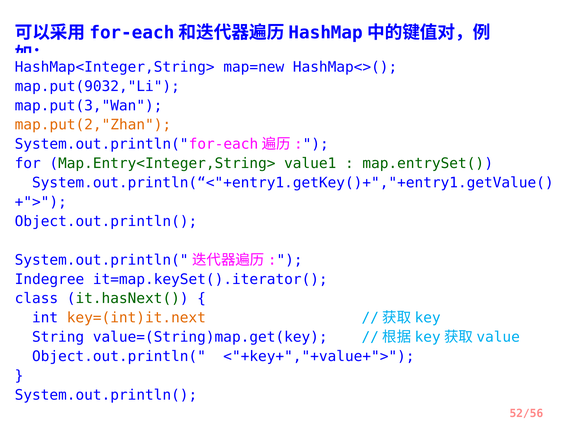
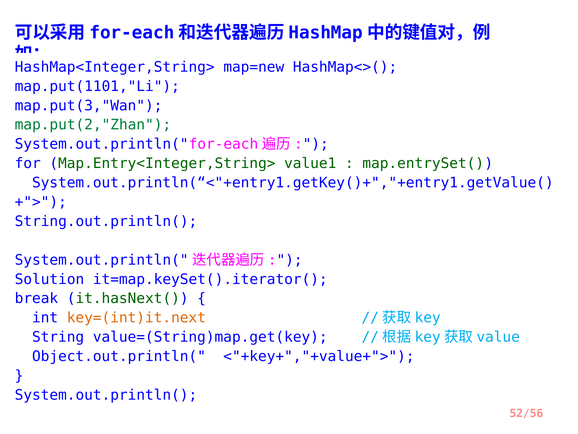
map.put(9032,"Li: map.put(9032,"Li -> map.put(1101,"Li (97, 86)
map.put(2,"Zhan colour: orange -> green (93, 125)
Object.out.println(: Object.out.println( -> String.out.println( (106, 221)
Indegree: Indegree -> Solution (49, 279)
class: class -> break (36, 298)
